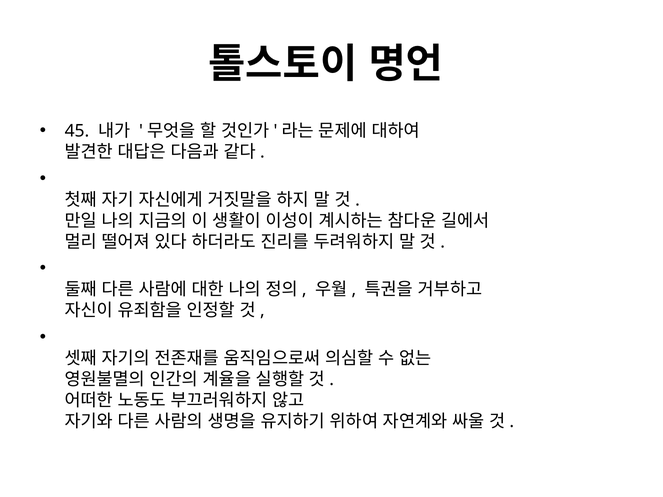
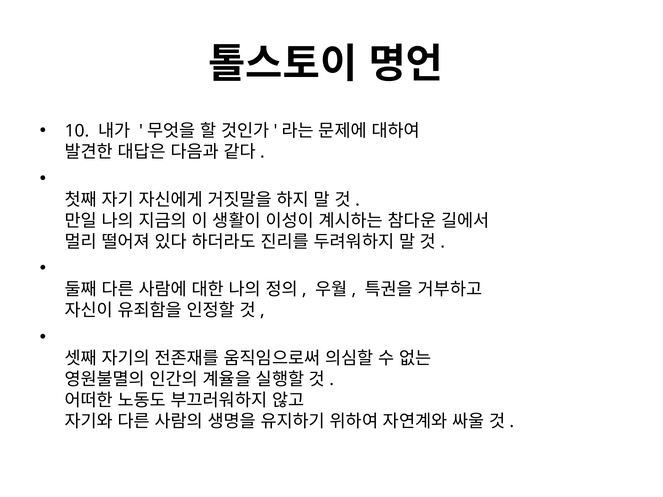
45: 45 -> 10 (77, 131)
